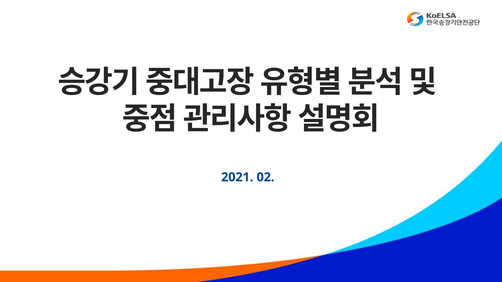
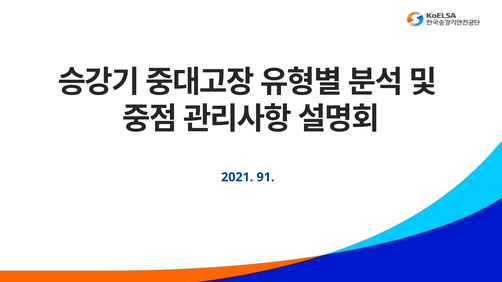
02: 02 -> 91 (266, 177)
